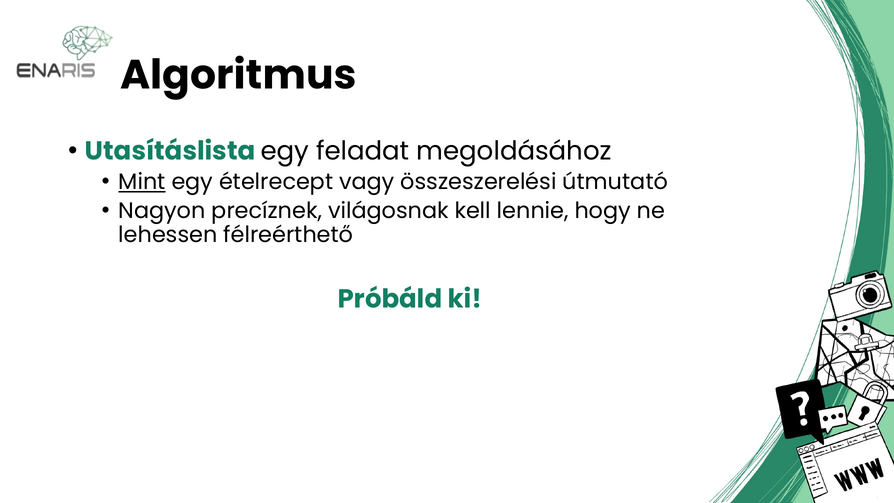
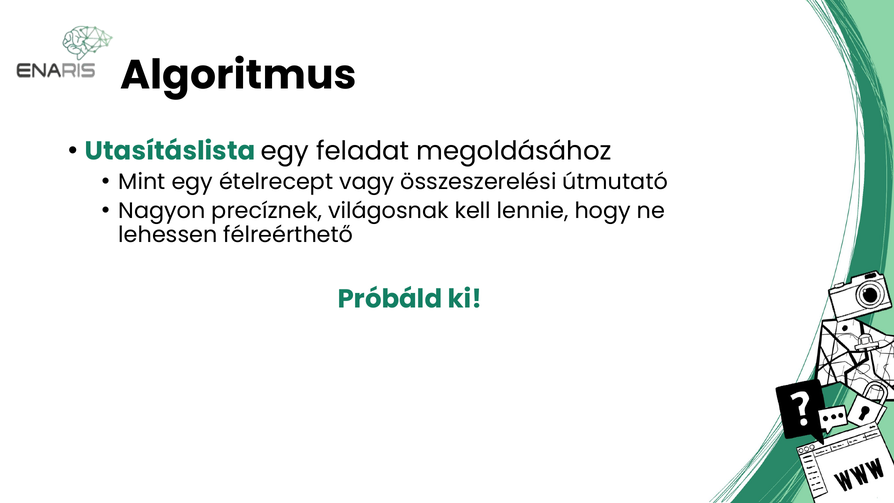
Mint underline: present -> none (142, 182)
